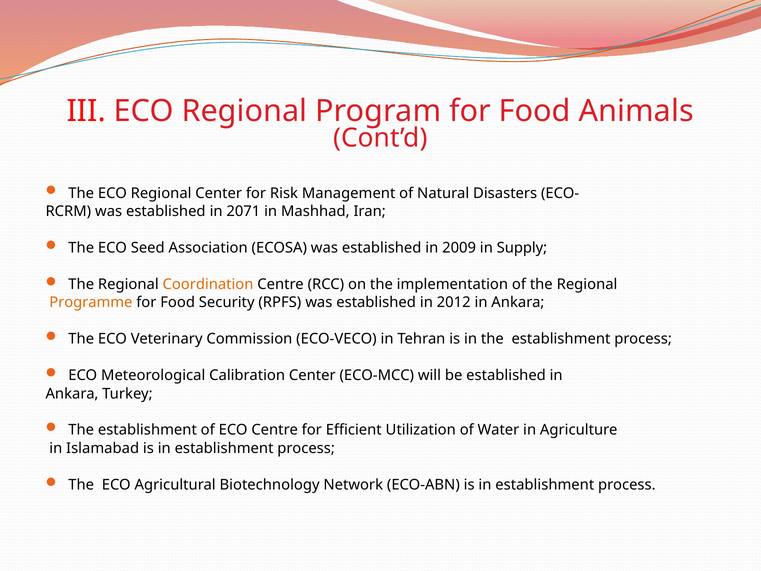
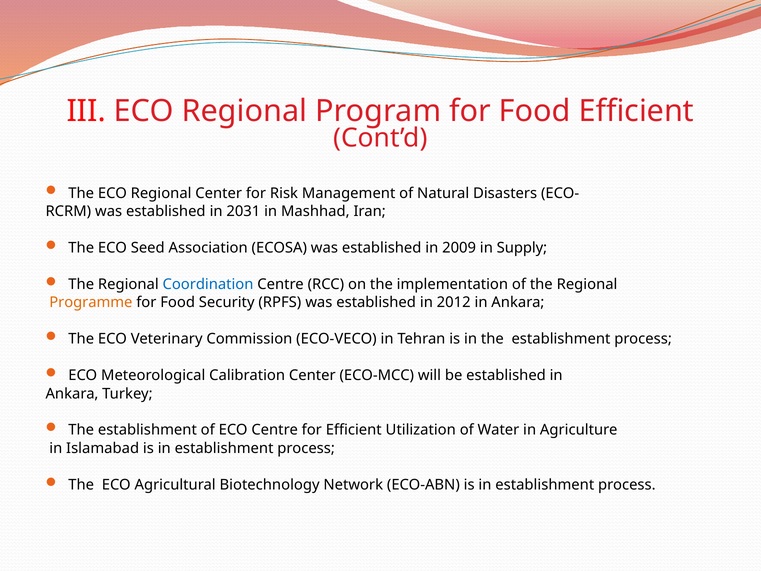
Food Animals: Animals -> Efficient (636, 111)
2071: 2071 -> 2031 (243, 211)
Coordination colour: orange -> blue (208, 284)
